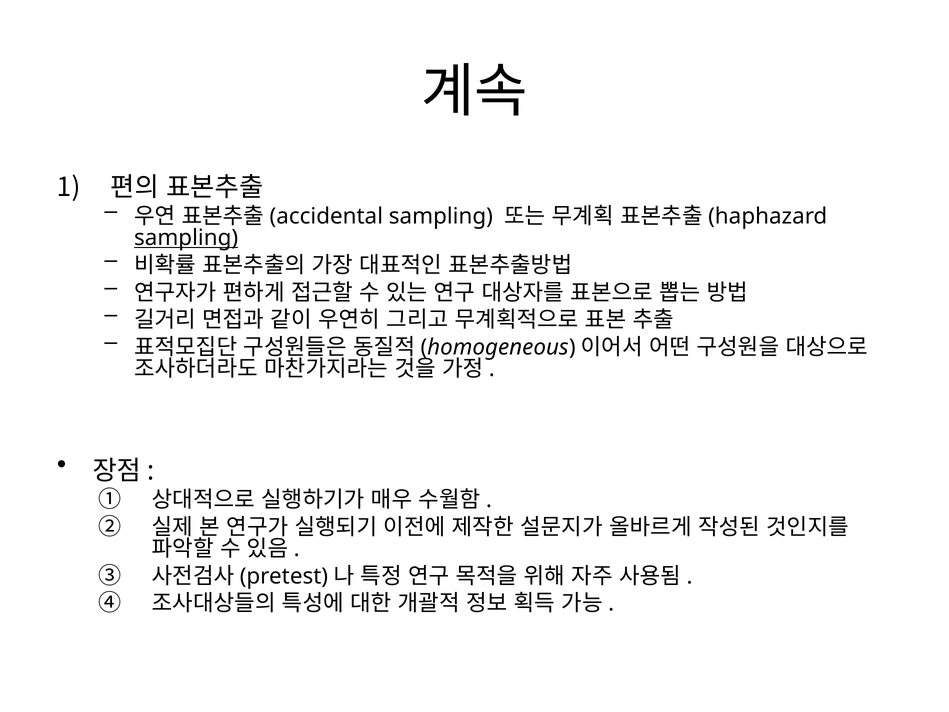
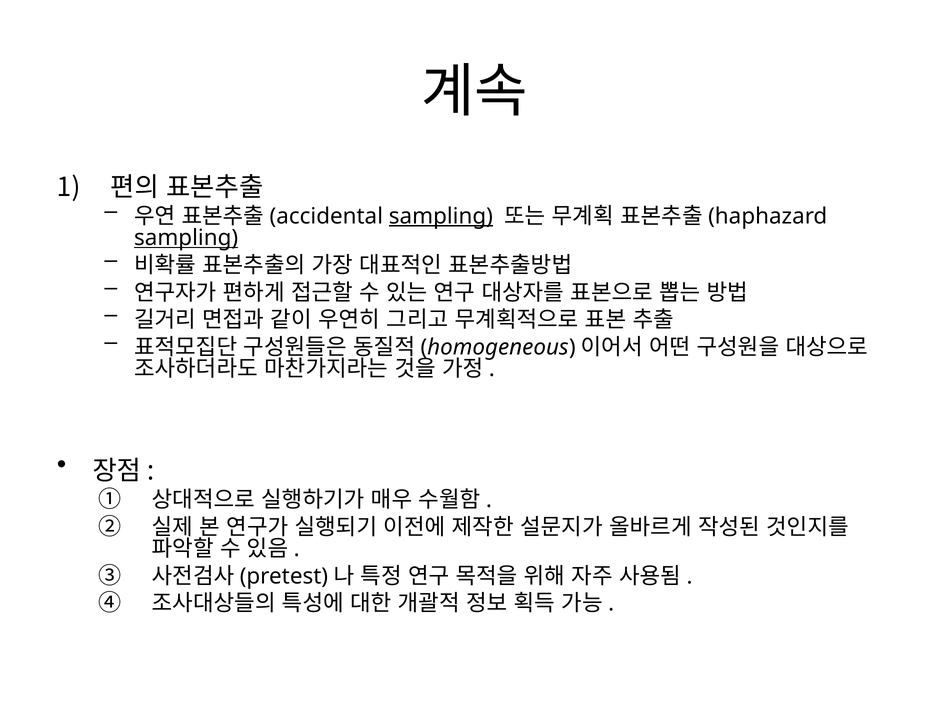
sampling underline: none -> present (441, 216)
